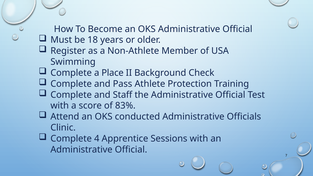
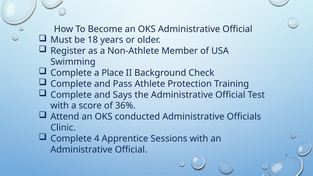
Staff: Staff -> Says (122, 95)
83%: 83% -> 36% (125, 106)
